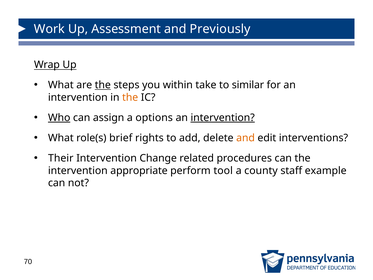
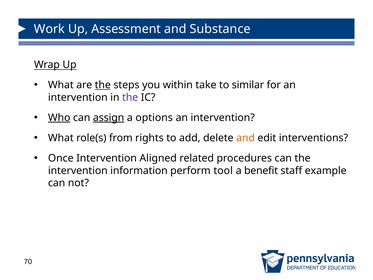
Previously: Previously -> Substance (220, 29)
the colour: orange -> purple (130, 97)
assign underline: none -> present (109, 118)
intervention underline: present -> none (223, 118)
brief: brief -> from (121, 138)
Their: Their -> Once (61, 158)
Change: Change -> Aligned (158, 158)
appropriate: appropriate -> information (139, 170)
county: county -> benefit (261, 170)
